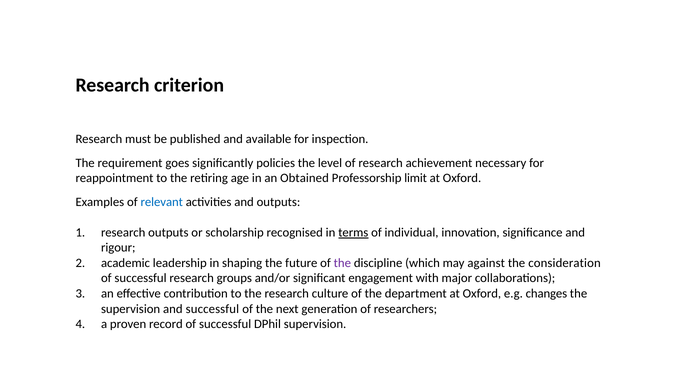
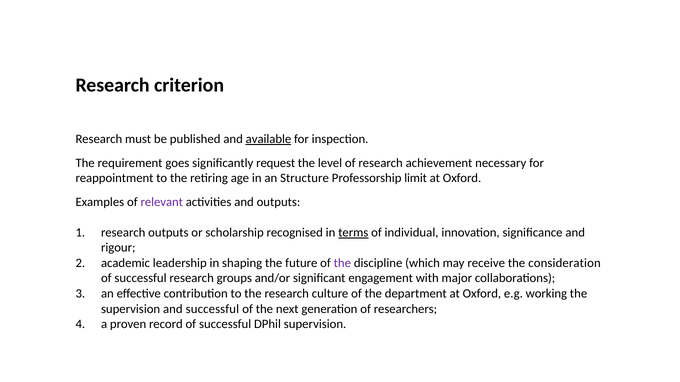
available underline: none -> present (268, 139)
policies: policies -> request (276, 163)
Obtained: Obtained -> Structure (305, 178)
relevant colour: blue -> purple (162, 202)
against: against -> receive (486, 263)
changes: changes -> working (546, 294)
